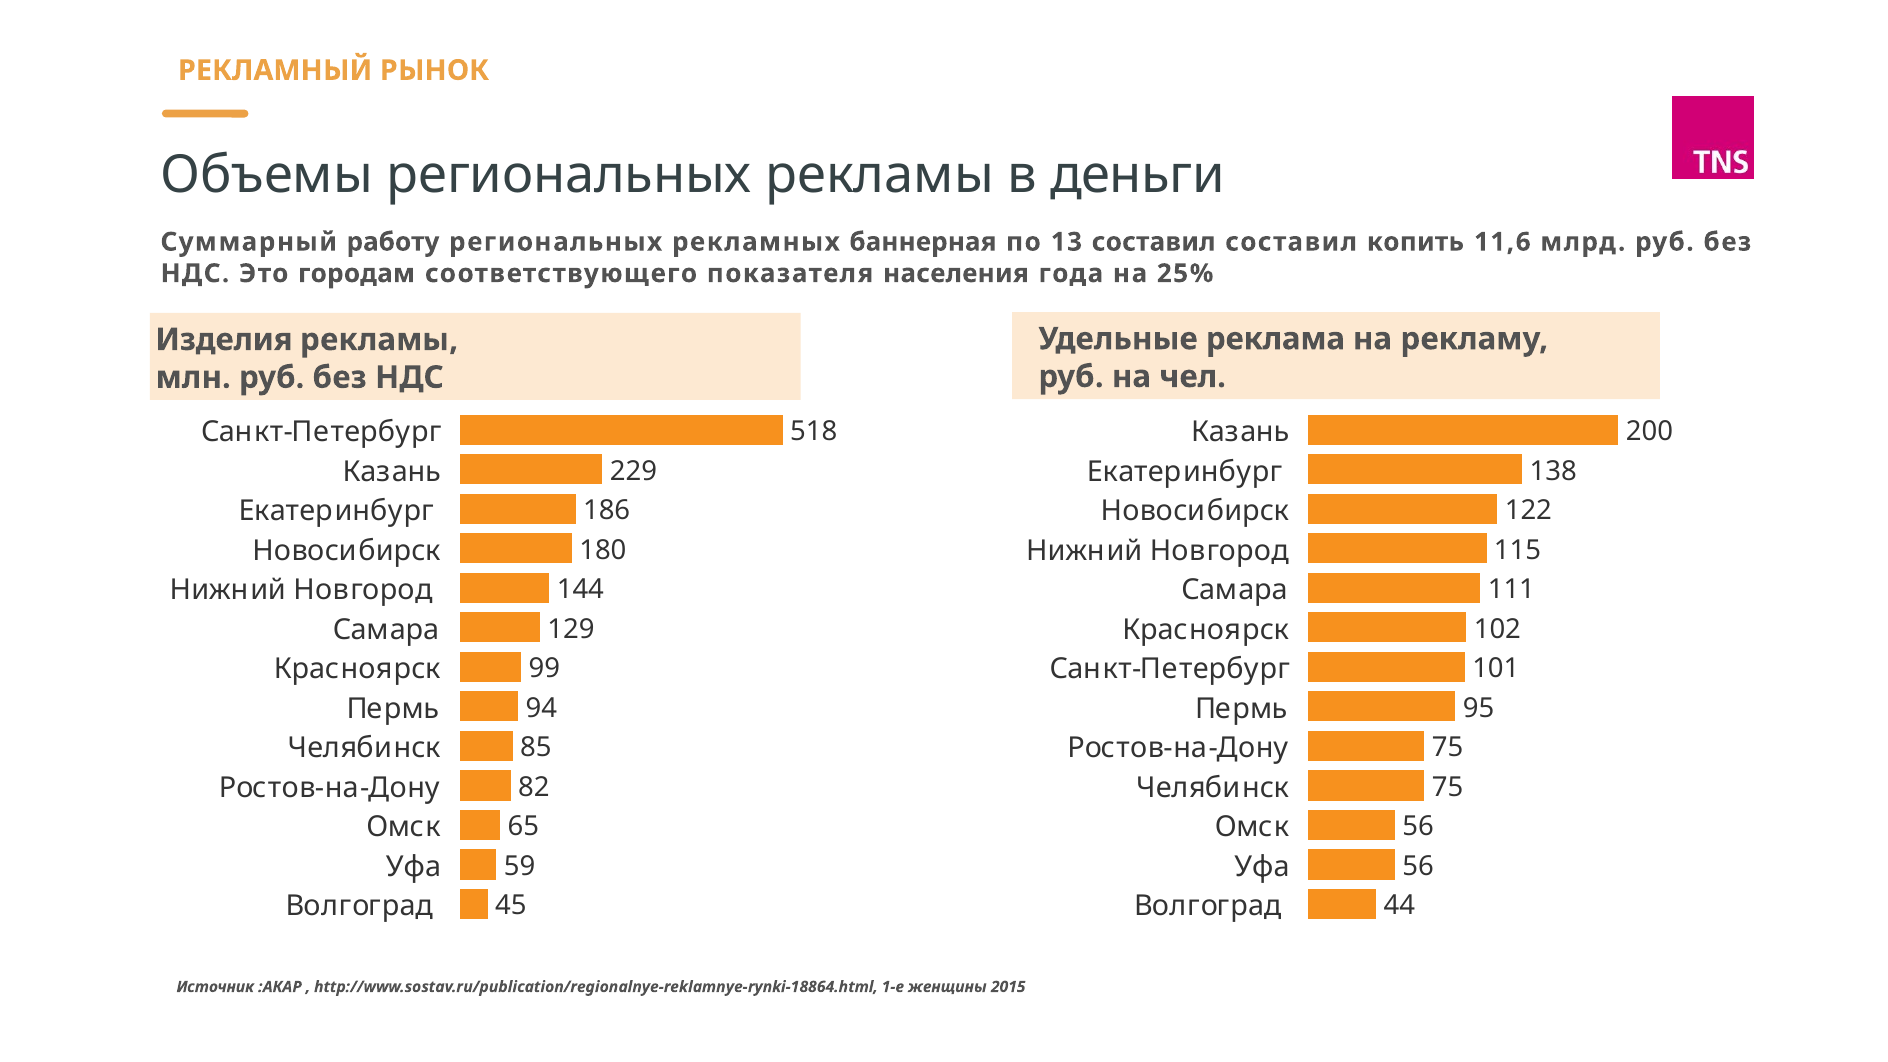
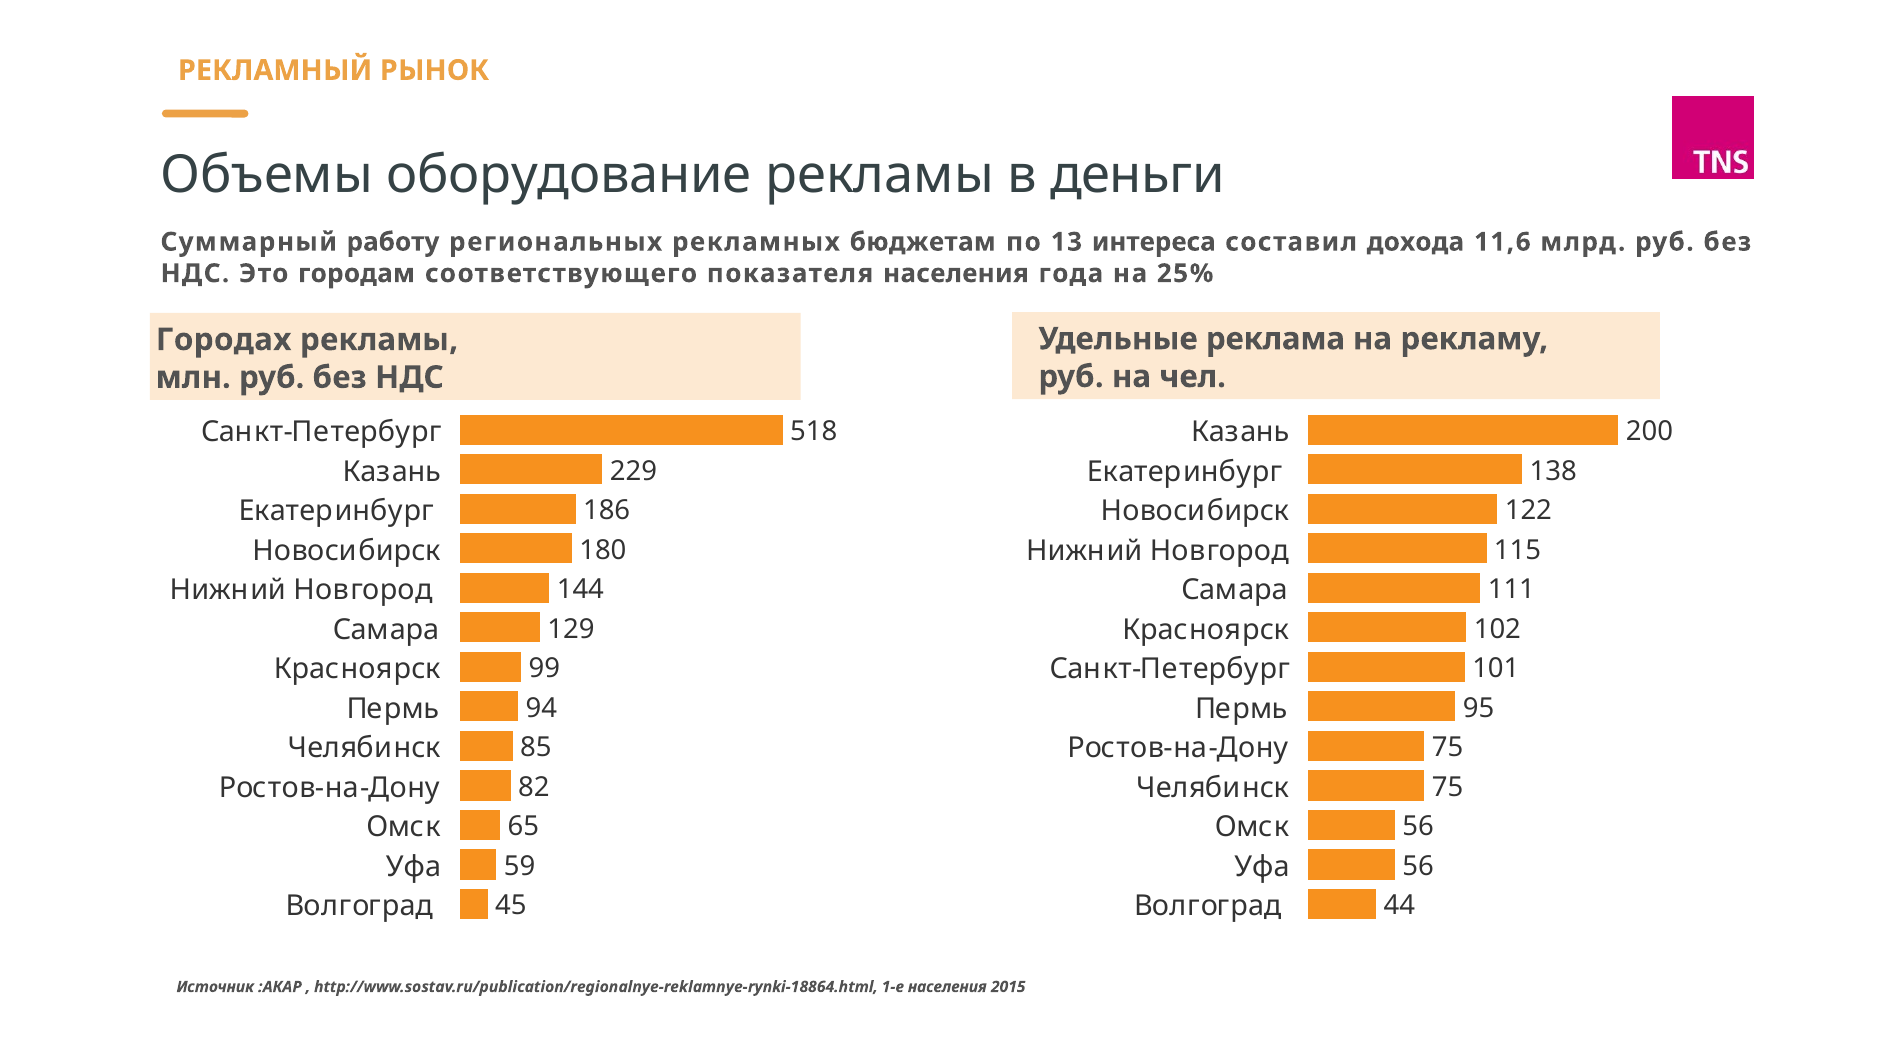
Объемы региональных: региональных -> оборудование (569, 175)
баннерная: баннерная -> бюджетам (923, 242)
13 составил: составил -> интереса (1154, 242)
копить: копить -> дохода (1415, 242)
Изделия: Изделия -> Городах (224, 340)
1-е женщины: женщины -> населения (947, 987)
